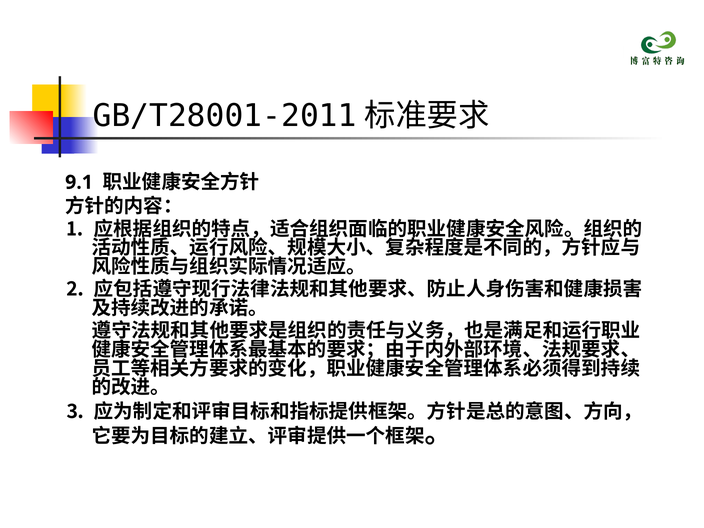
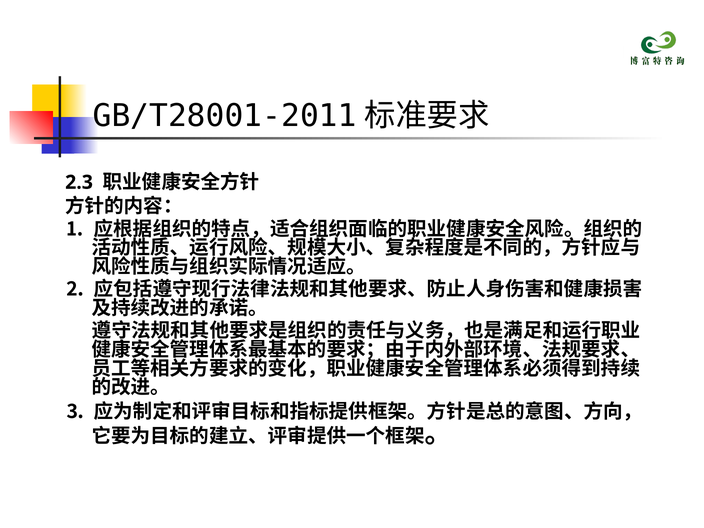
9.1: 9.1 -> 2.3 (79, 182)
